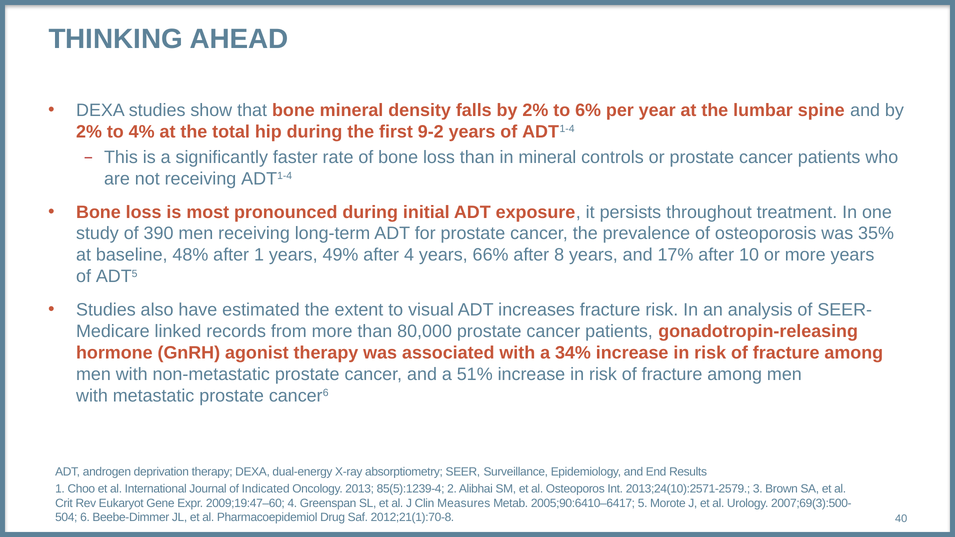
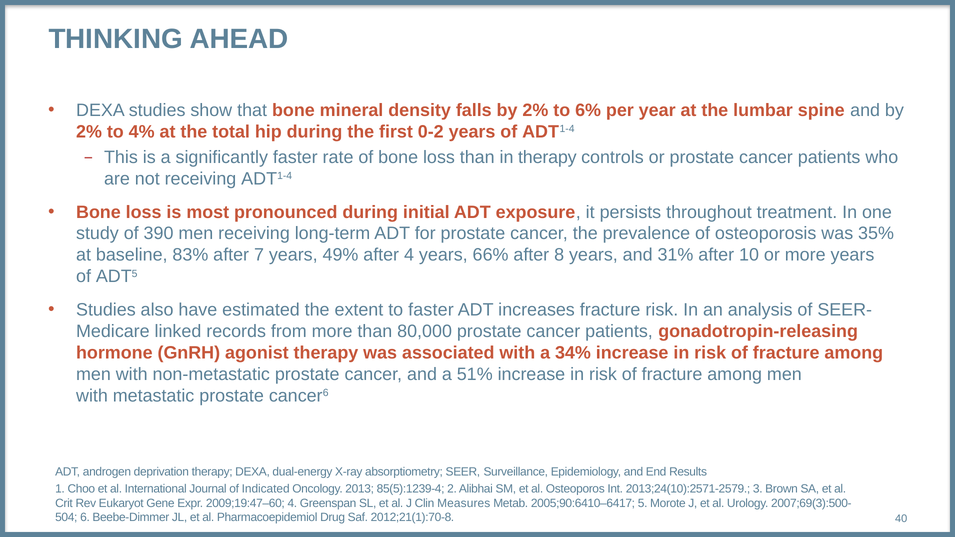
9-2: 9-2 -> 0-2 (431, 132)
in mineral: mineral -> therapy (547, 157)
48%: 48% -> 83% (190, 255)
after 1: 1 -> 7 (259, 255)
17%: 17% -> 31% (675, 255)
to visual: visual -> faster (431, 310)
